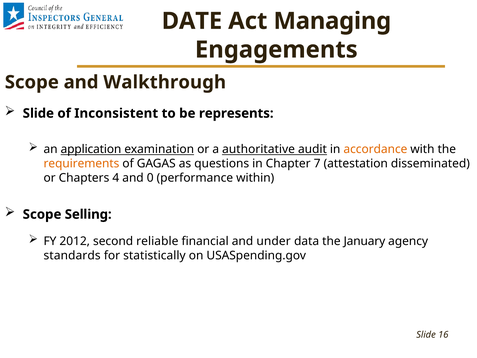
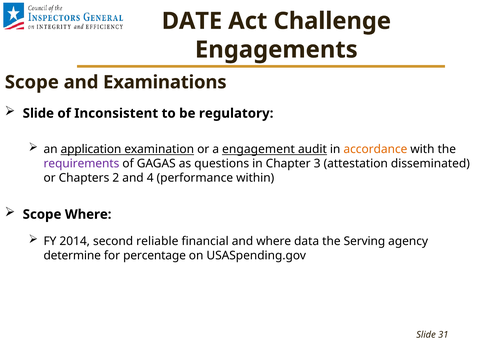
Managing: Managing -> Challenge (332, 21)
Walkthrough: Walkthrough -> Examinations (165, 82)
represents: represents -> regulatory (236, 113)
authoritative: authoritative -> engagement (259, 149)
requirements colour: orange -> purple (81, 164)
7: 7 -> 3 (317, 164)
4: 4 -> 2 (116, 178)
0: 0 -> 4 (150, 178)
Scope Selling: Selling -> Where (88, 214)
2012: 2012 -> 2014 (75, 241)
and under: under -> where (274, 241)
January: January -> Serving (364, 241)
standards: standards -> determine (72, 255)
statistically: statistically -> percentage (155, 255)
16: 16 -> 31 (443, 334)
